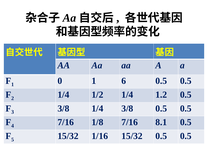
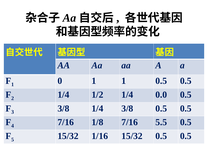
1 6: 6 -> 1 (124, 81)
1.2: 1.2 -> 0.0 (161, 95)
8.1: 8.1 -> 5.5 (161, 122)
